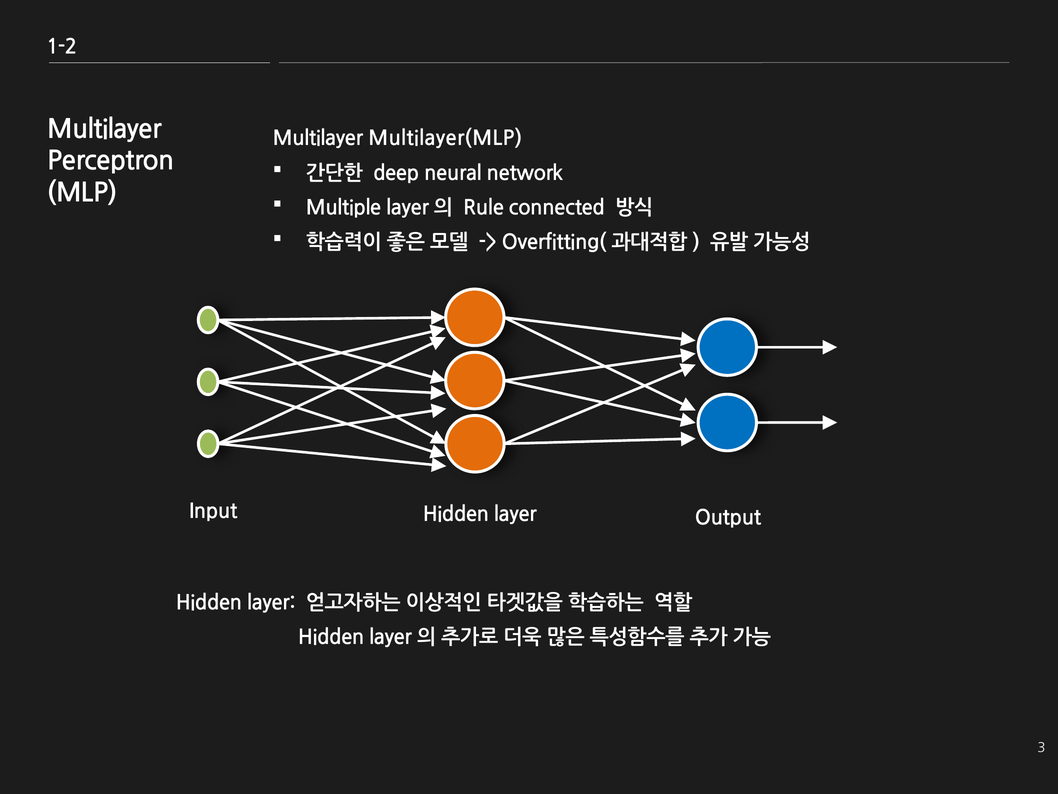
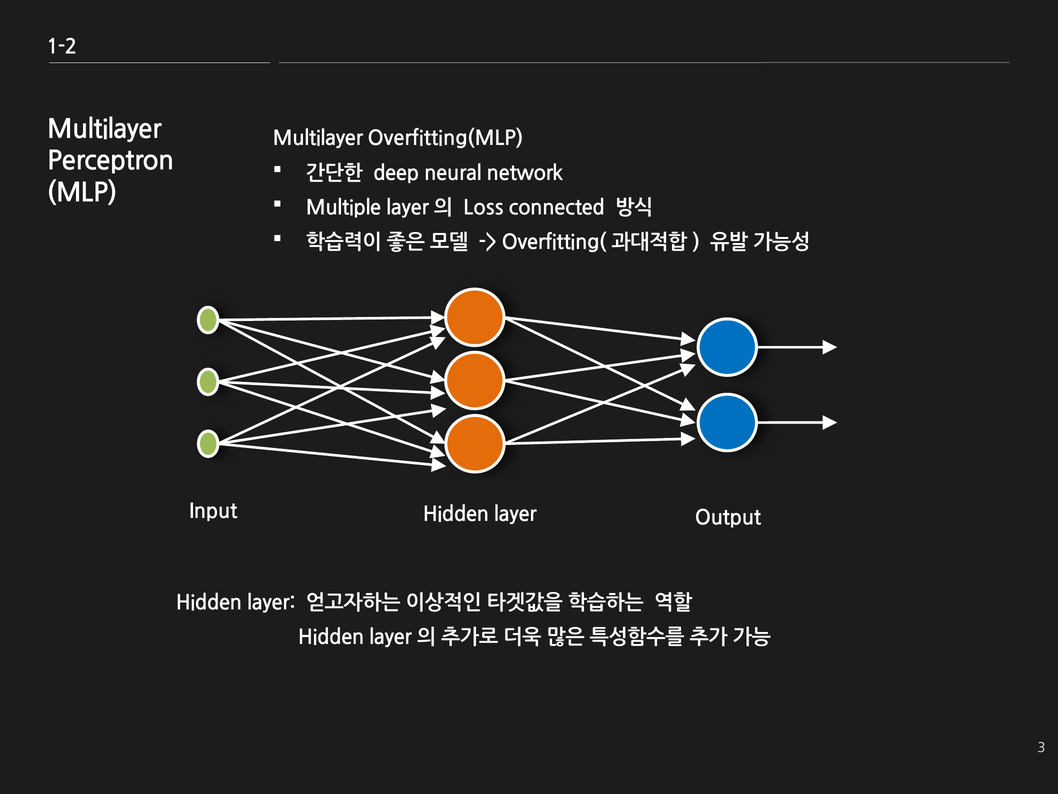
Multilayer(MLP: Multilayer(MLP -> Overfitting(MLP (445, 139)
Rule: Rule -> Loss (483, 208)
